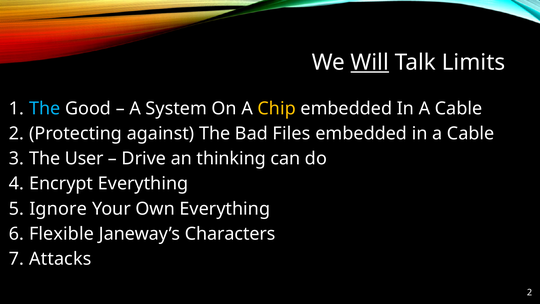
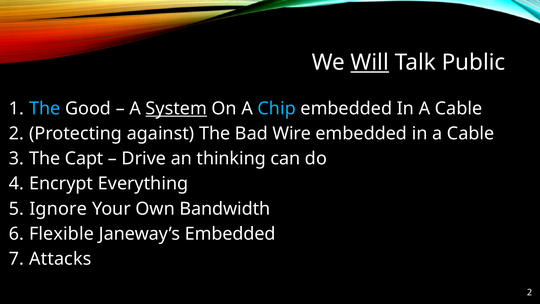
Limits: Limits -> Public (474, 62)
System underline: none -> present (176, 108)
Chip colour: yellow -> light blue (277, 108)
Files: Files -> Wire (292, 133)
User: User -> Capt (84, 158)
Own Everything: Everything -> Bandwidth (225, 209)
Janeway’s Characters: Characters -> Embedded (230, 234)
